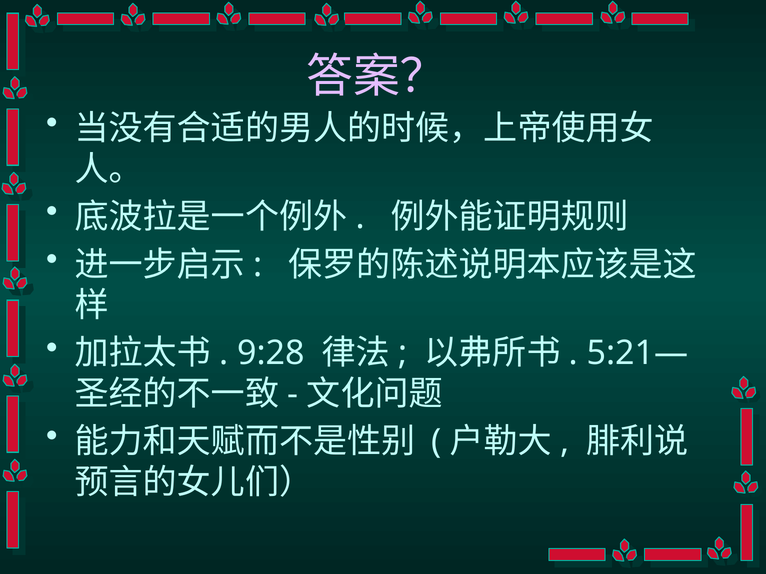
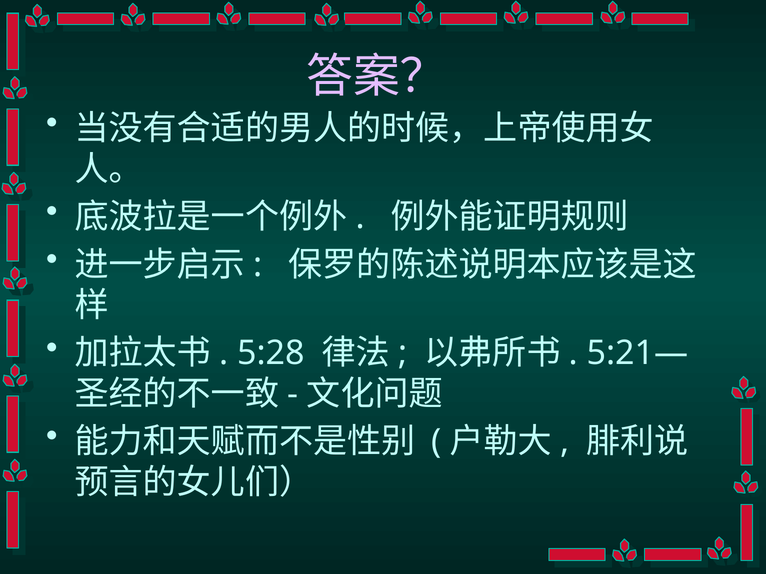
9:28: 9:28 -> 5:28 (271, 354)
